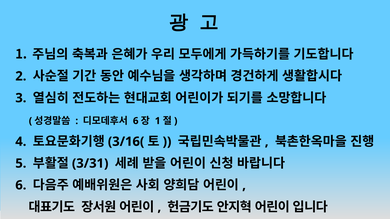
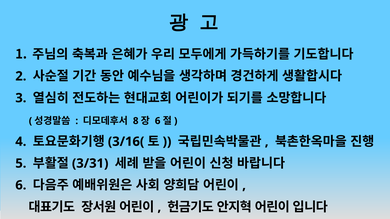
6: 6 -> 8 (136, 121)
1: 1 -> 6 (158, 121)
